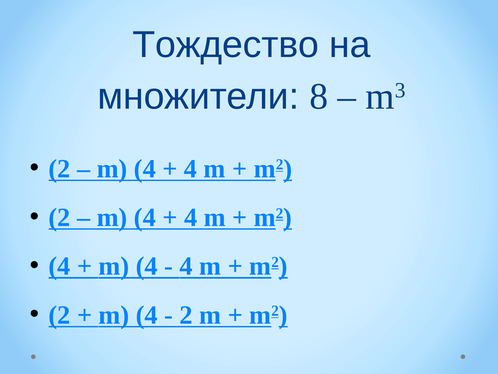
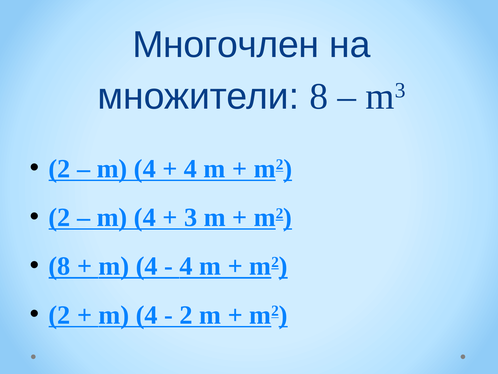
Тождество: Тождество -> Многочлен (226, 45)
4: 4 -> 3 (191, 217)
4: 4 -> 8 (60, 266)
